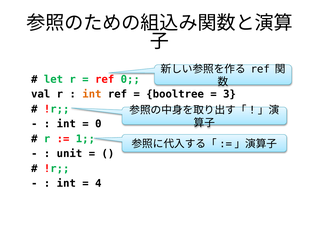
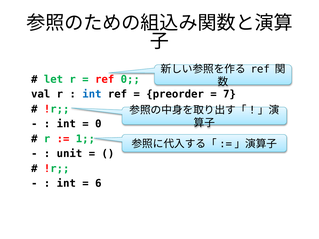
int colour: orange -> blue (92, 94)
booltree: booltree -> preorder (175, 94)
3: 3 -> 7 (230, 94)
4: 4 -> 6 (98, 184)
